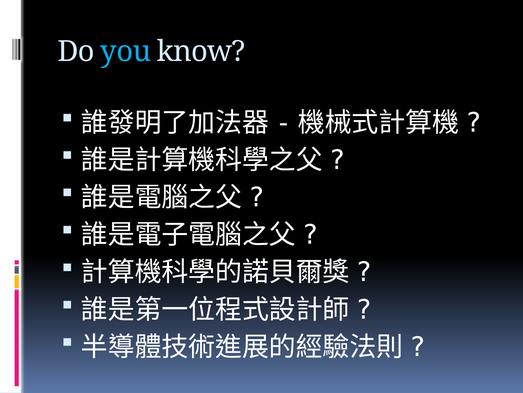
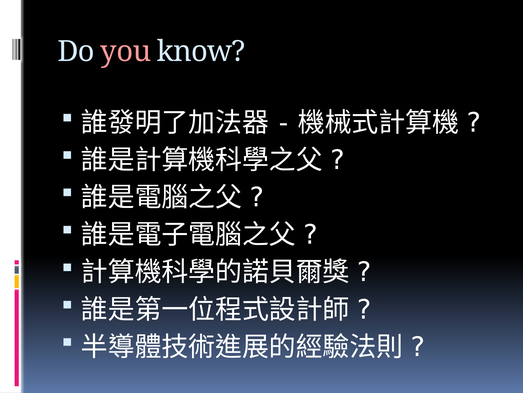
you colour: light blue -> pink (126, 51)
